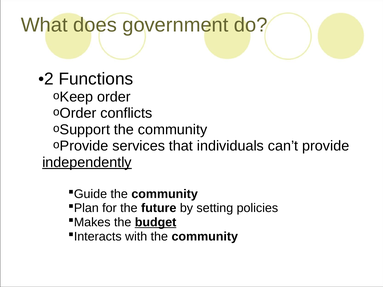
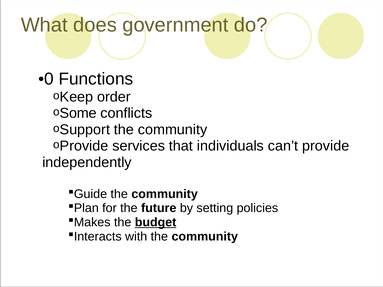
2: 2 -> 0 (49, 79)
Order: Order -> Some (78, 113)
independently underline: present -> none (87, 162)
